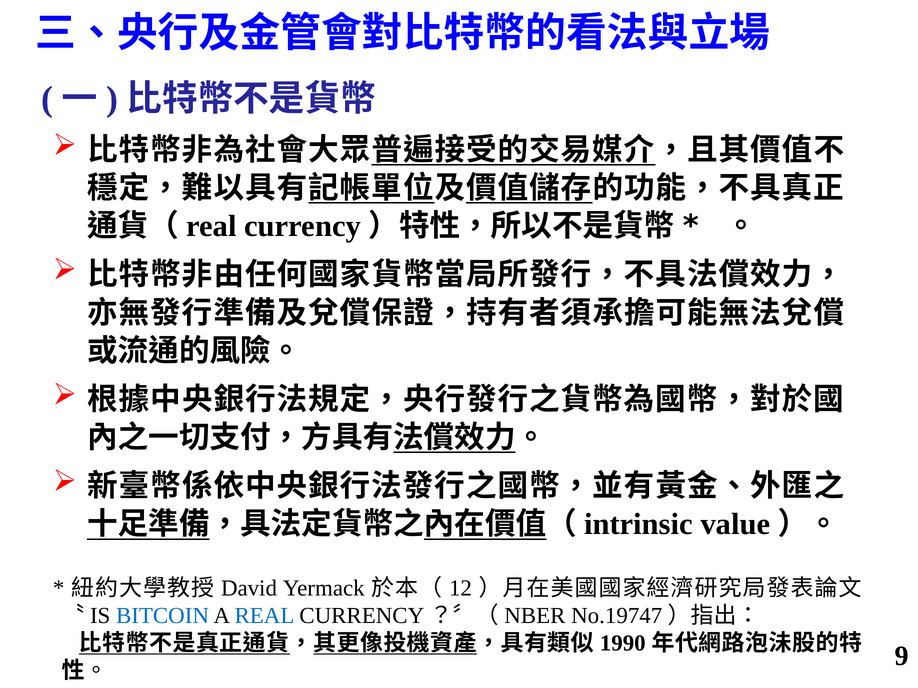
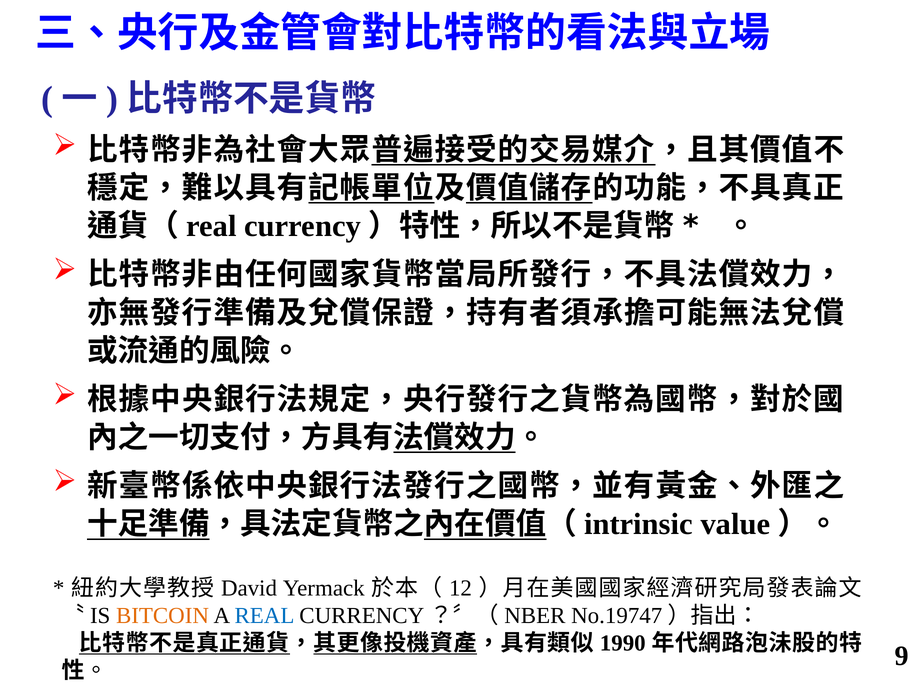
BITCOIN colour: blue -> orange (163, 616)
